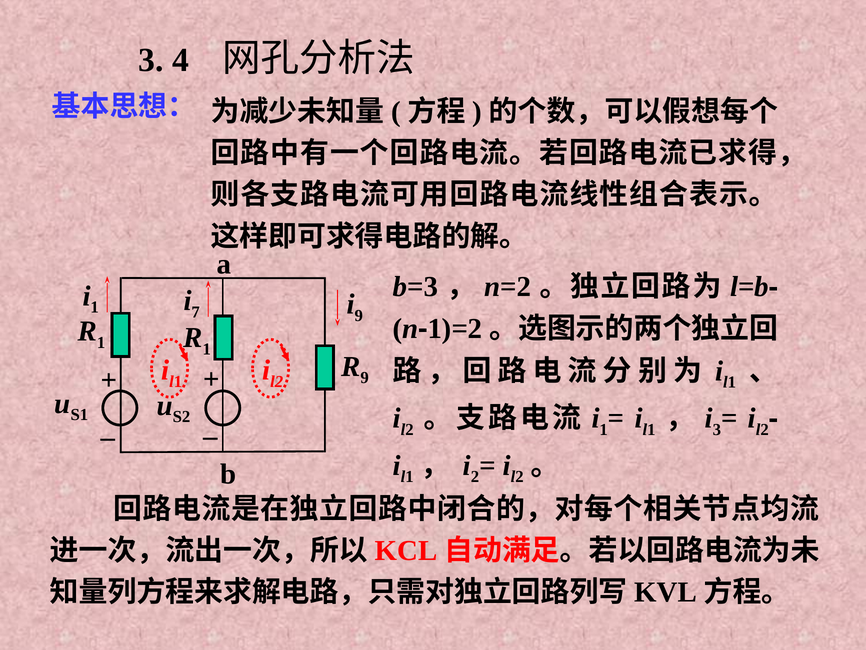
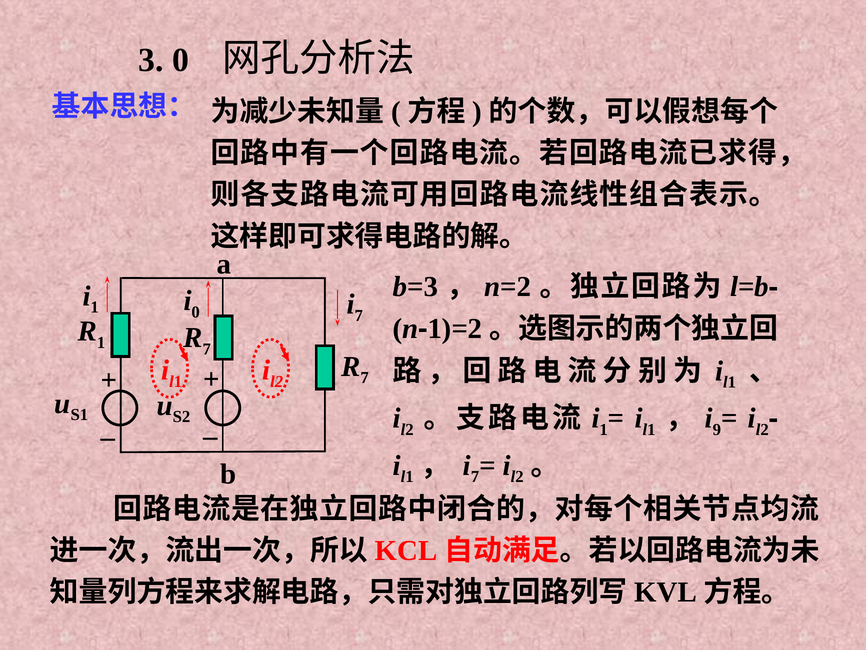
3 4: 4 -> 0 (180, 60)
9: 9 -> 7 (359, 315)
7: 7 -> 0 (196, 312)
1: 1 -> 7 (207, 349)
9: 9 -> 7 (365, 378)
3: 3 -> 9 (717, 429)
2: 2 -> 7 (475, 477)
